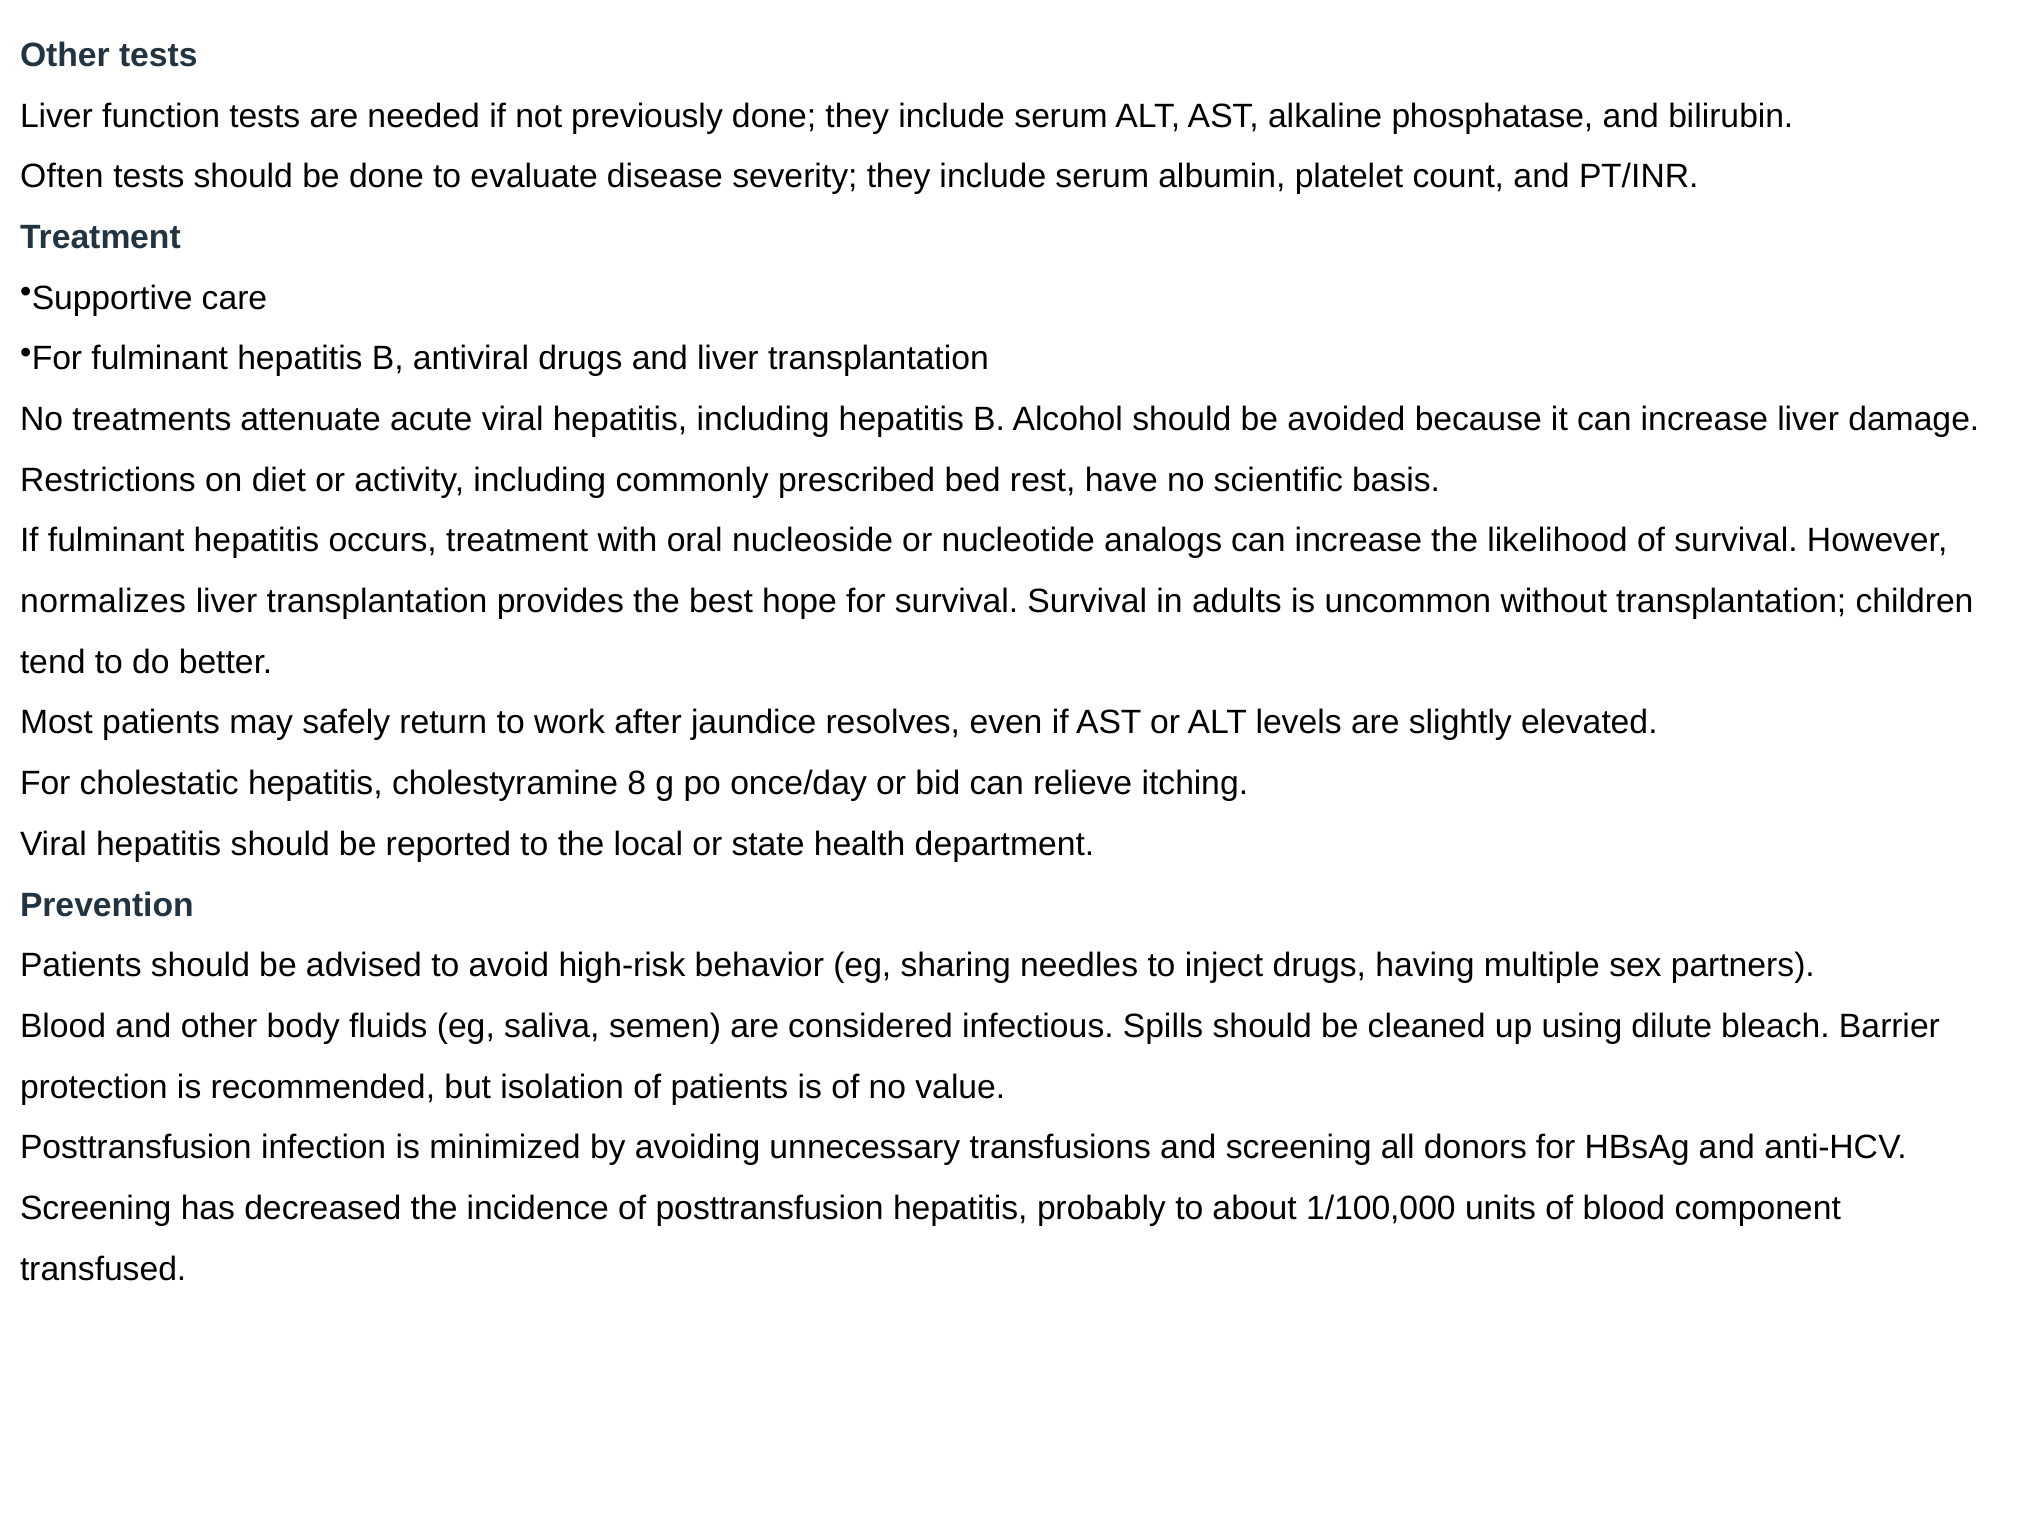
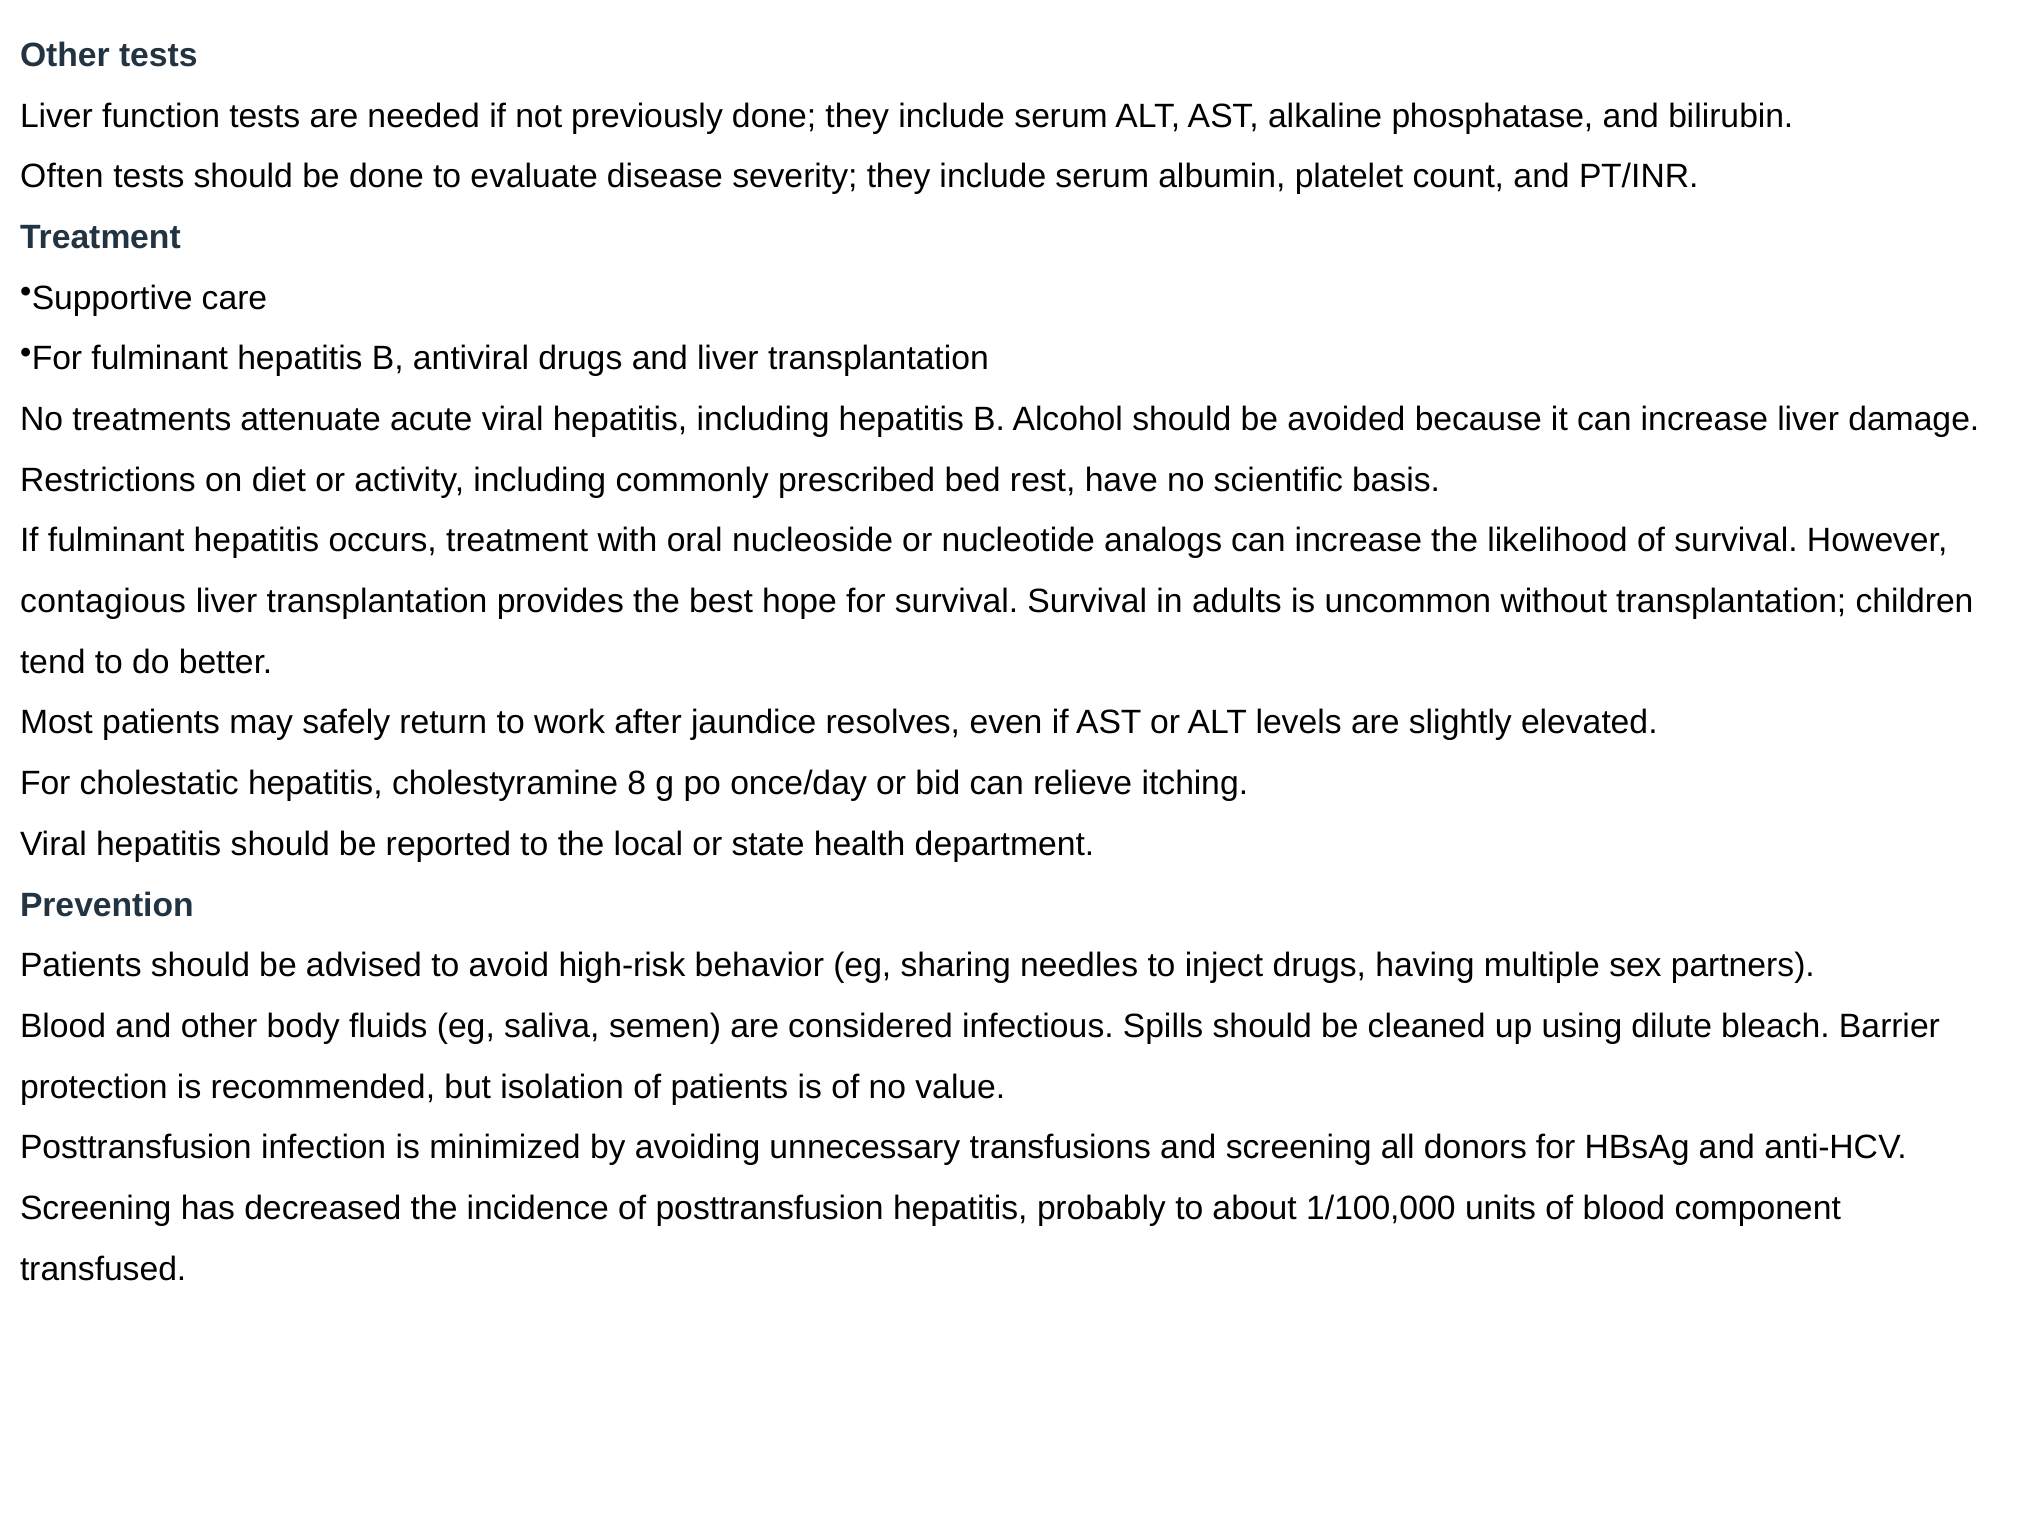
normalizes: normalizes -> contagious (103, 601)
